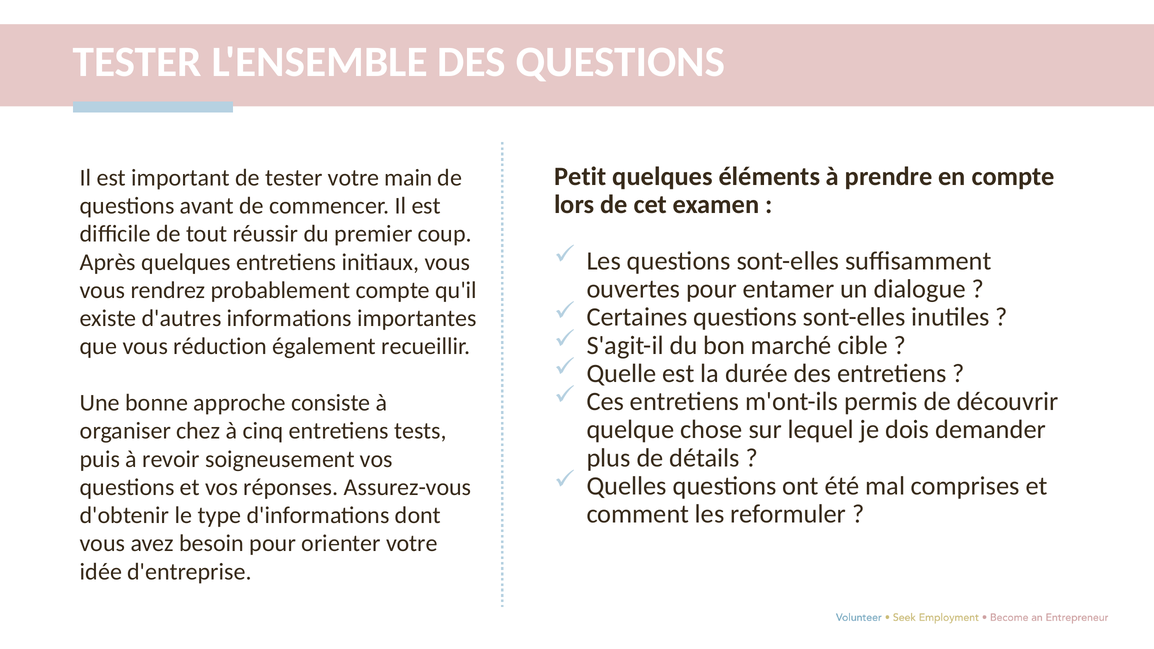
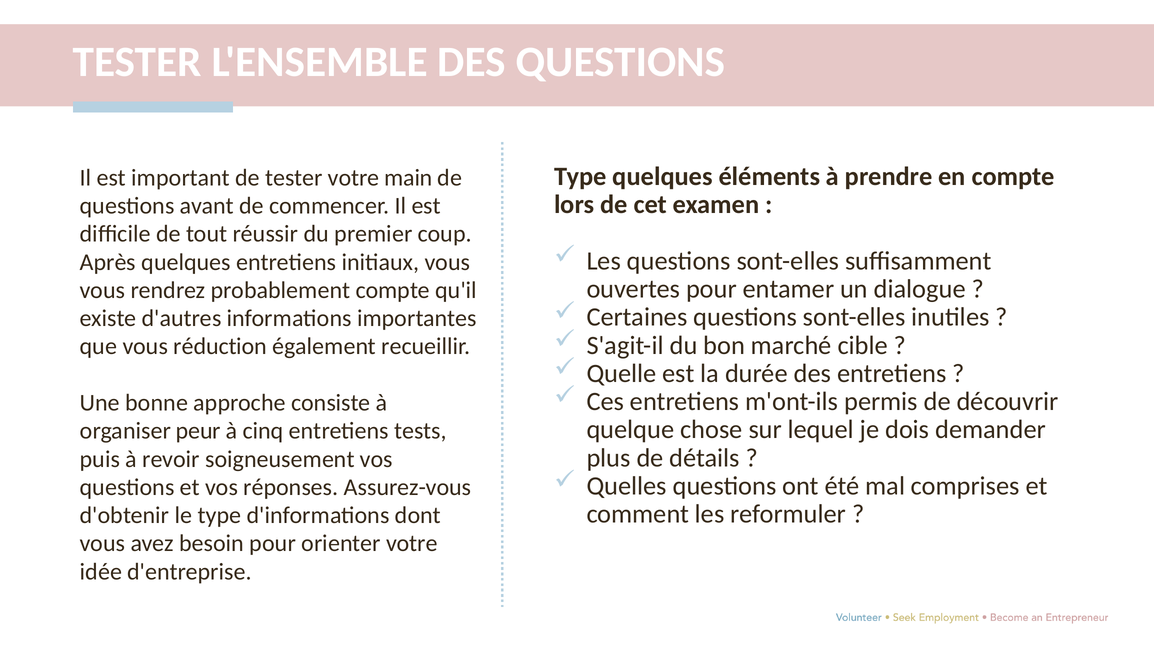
Petit: Petit -> Type (580, 176)
chez: chez -> peur (198, 431)
